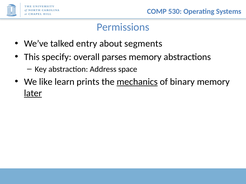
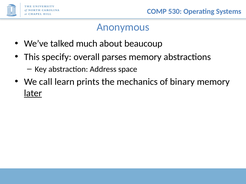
Permissions: Permissions -> Anonymous (123, 27)
entry: entry -> much (87, 44)
segments: segments -> beaucoup (143, 44)
like: like -> call (46, 82)
mechanics underline: present -> none (137, 82)
